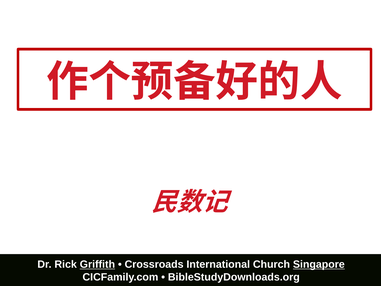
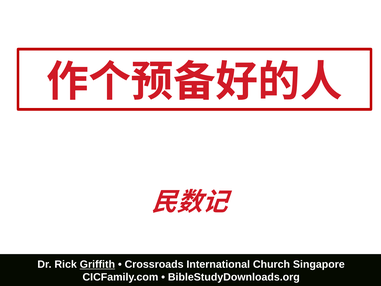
Singapore underline: present -> none (319, 264)
